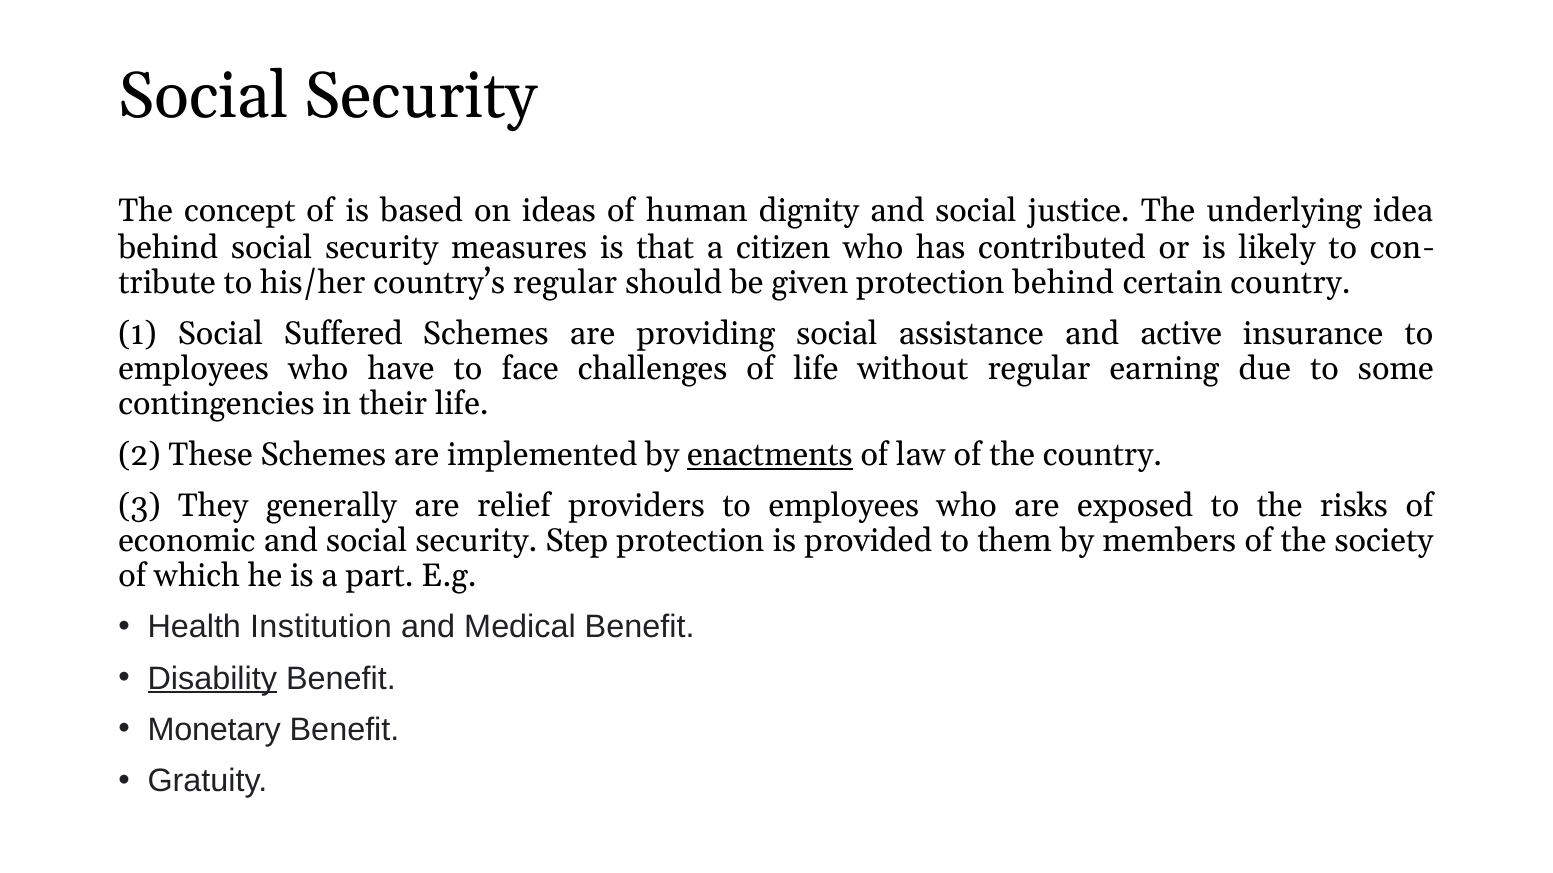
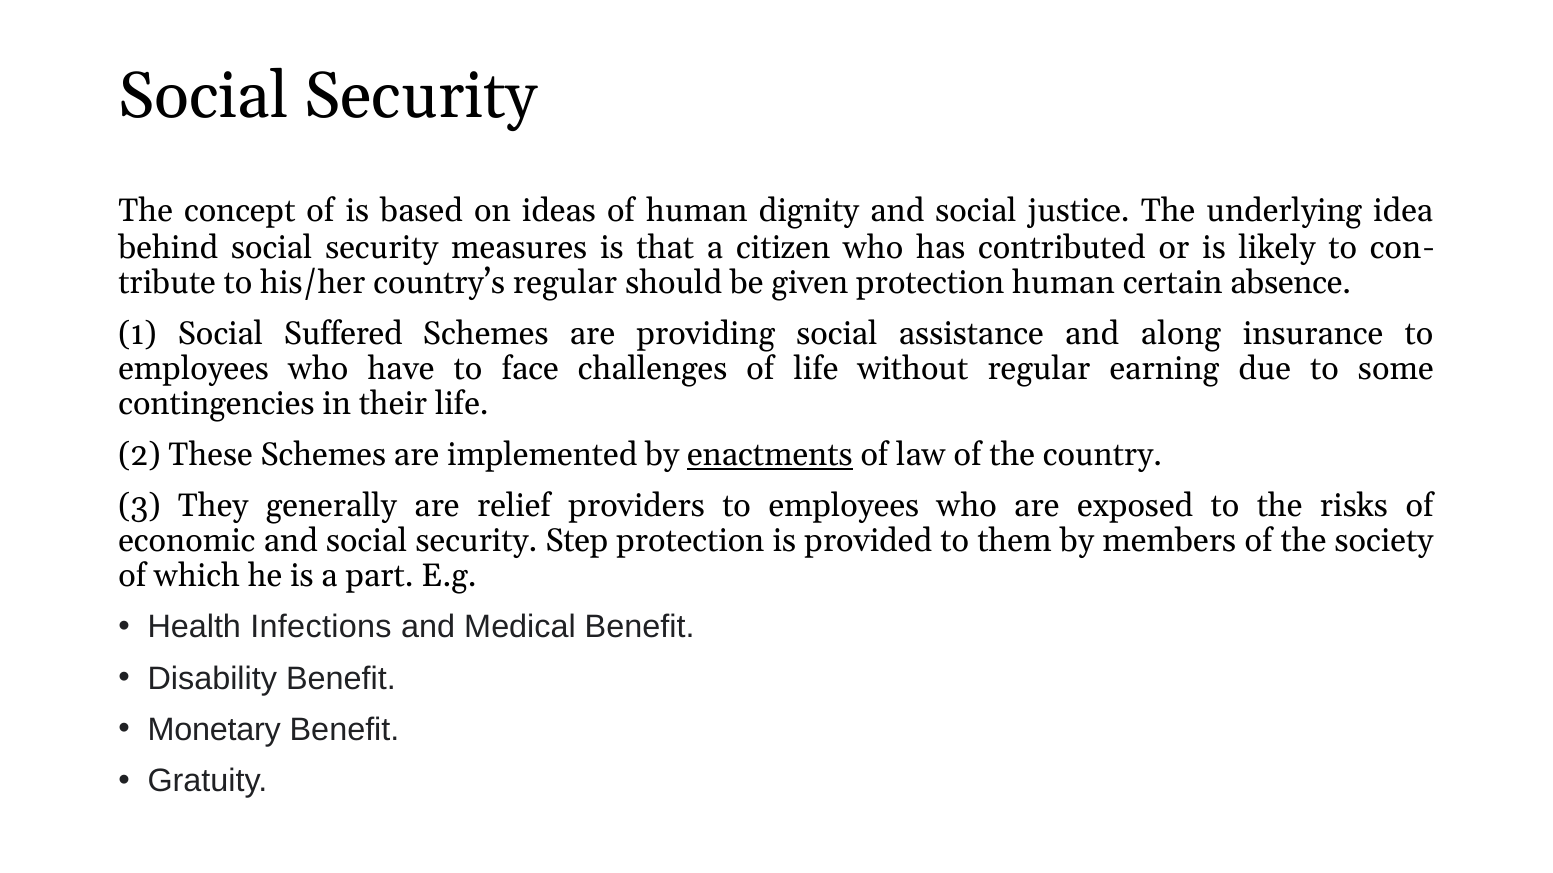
protection behind: behind -> human (1063, 283)
certain country: country -> absence (1291, 283)
active: active -> along (1181, 334)
Institution: Institution -> Infections (321, 628)
Disability underline: present -> none (212, 679)
